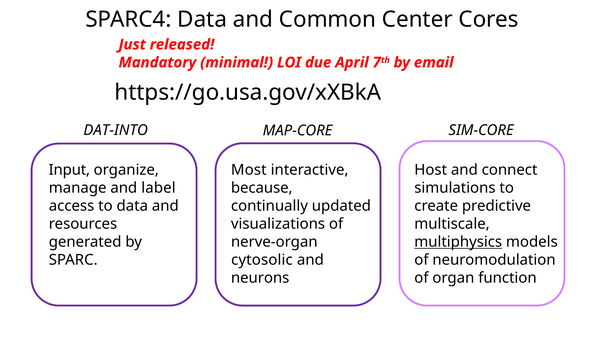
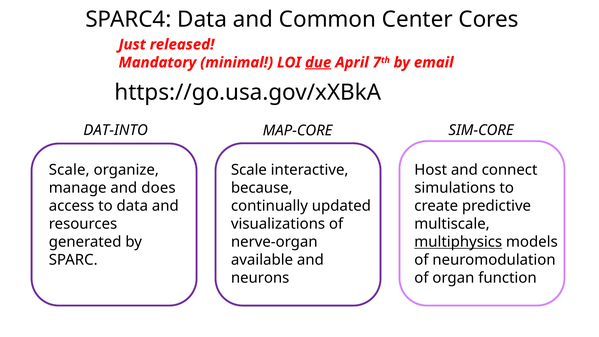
due underline: none -> present (318, 62)
Input: Input -> Scale (69, 170)
Most: Most -> Scale (249, 170)
label: label -> does (158, 188)
cytosolic: cytosolic -> available (262, 260)
